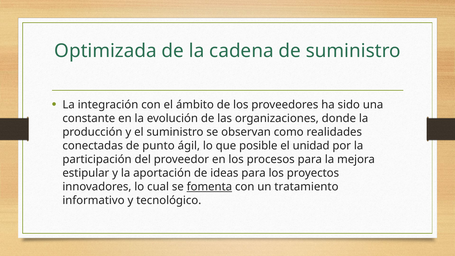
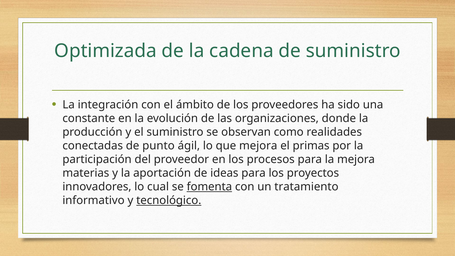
que posible: posible -> mejora (258, 146)
unidad: unidad -> primas (311, 146)
estipular: estipular -> materias (86, 173)
tecnológico underline: none -> present (169, 200)
